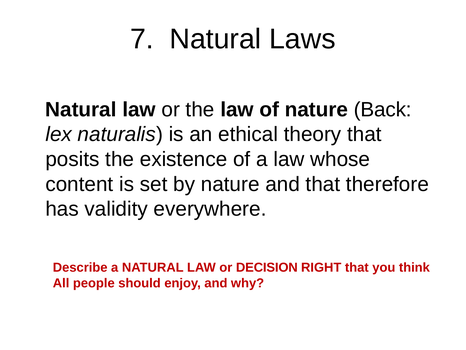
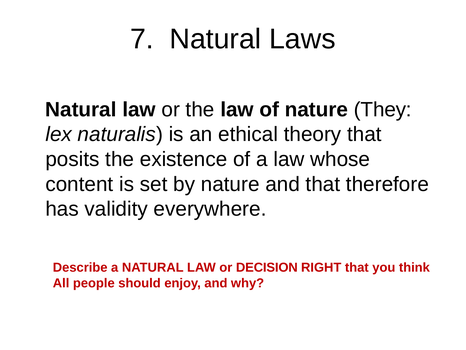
Back: Back -> They (383, 109)
